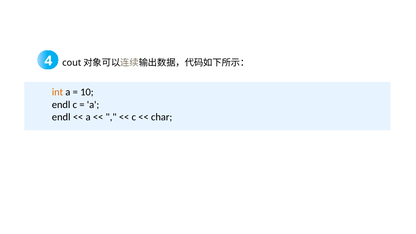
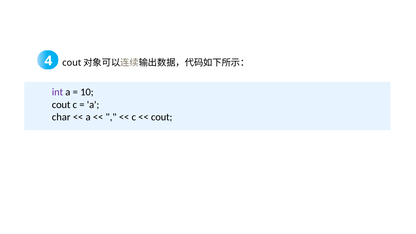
int colour: orange -> purple (57, 92)
endl: endl -> cout (61, 105)
endl: endl -> char (61, 117)
char: char -> cout (162, 117)
